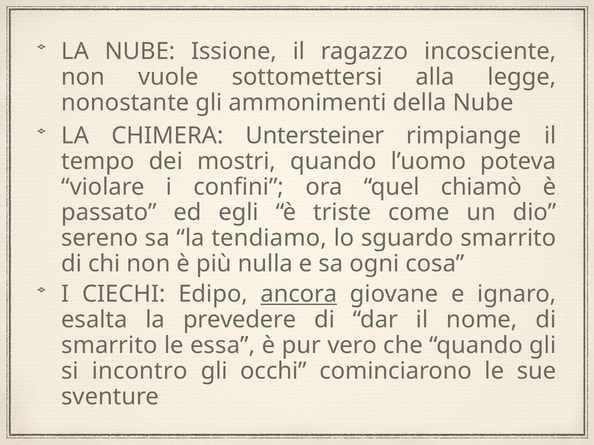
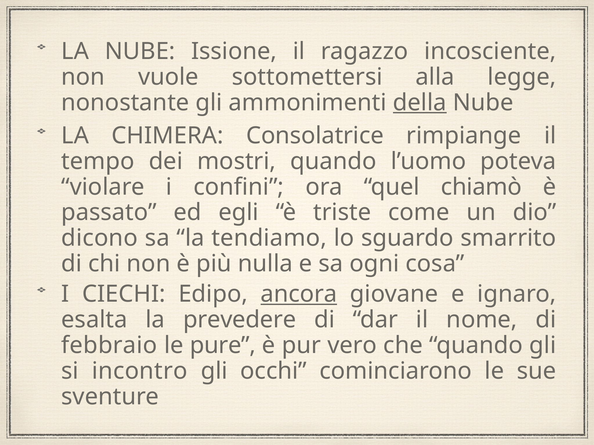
della underline: none -> present (420, 103)
Untersteiner: Untersteiner -> Consolatrice (315, 136)
sereno: sereno -> dicono (100, 238)
smarrito: smarrito -> febbraio (109, 346)
essa: essa -> pure (223, 346)
